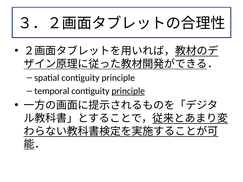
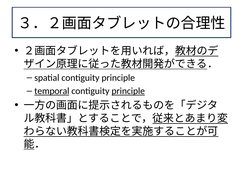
temporal underline: none -> present (52, 91)
